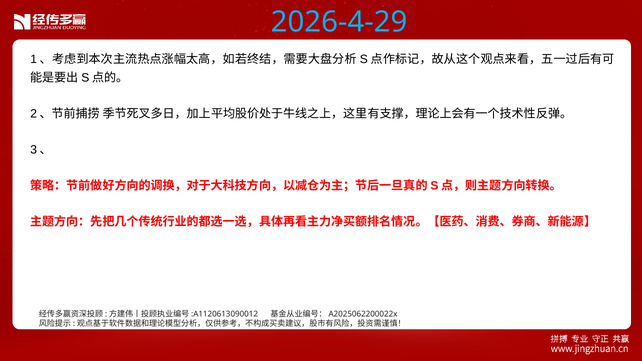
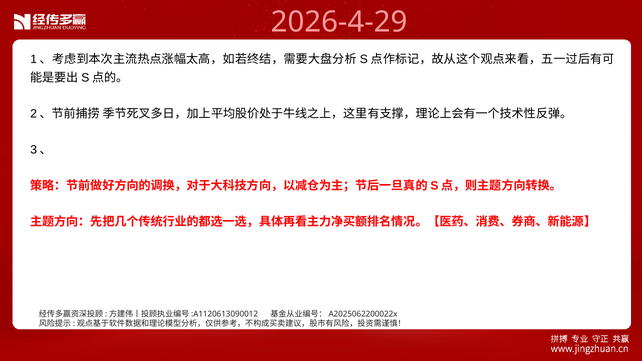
2026-4-29 colour: light blue -> pink (339, 22)
